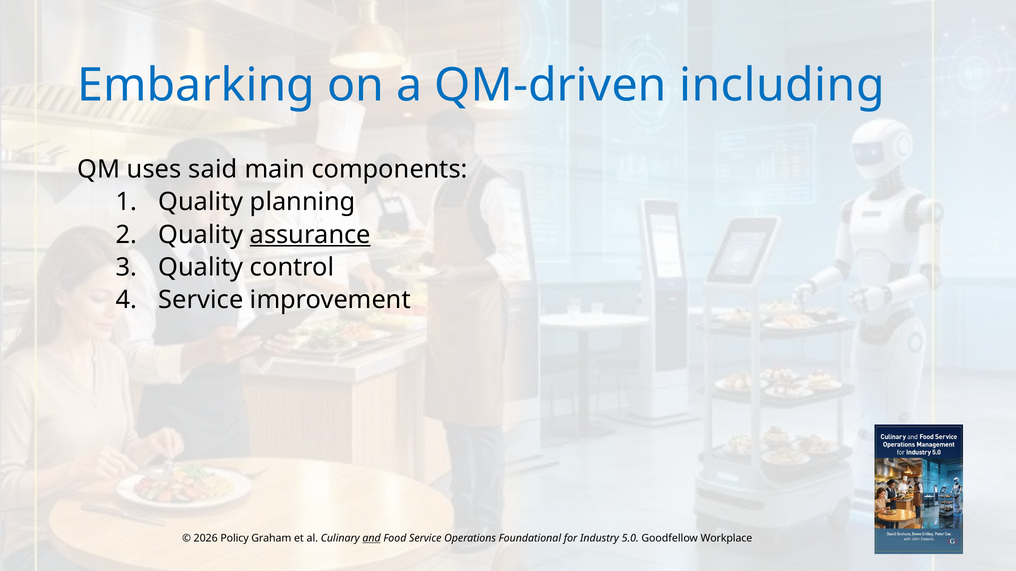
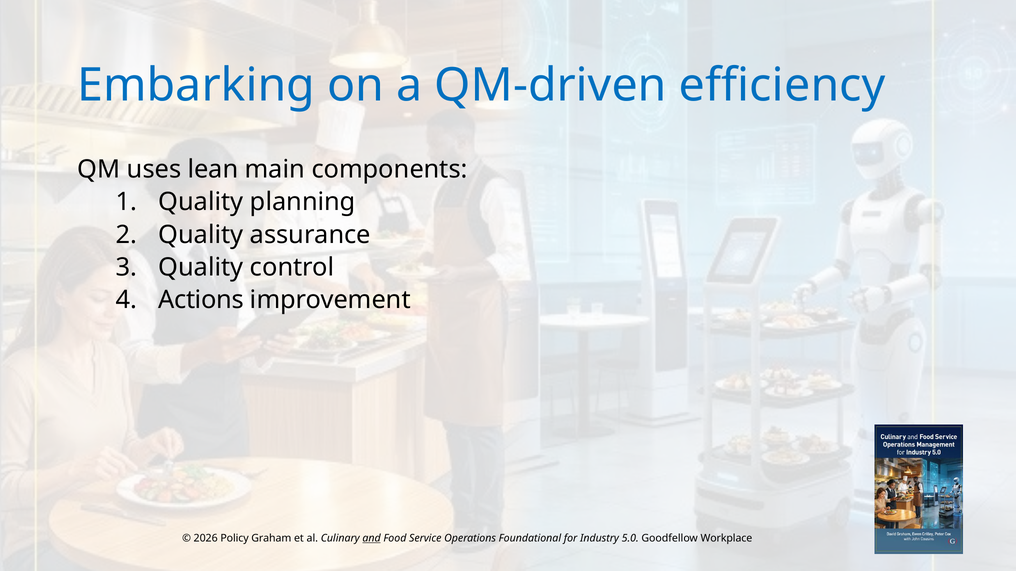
including: including -> efficiency (782, 85)
said: said -> lean (213, 170)
assurance underline: present -> none (310, 235)
Service: Service -> Actions (201, 300)
